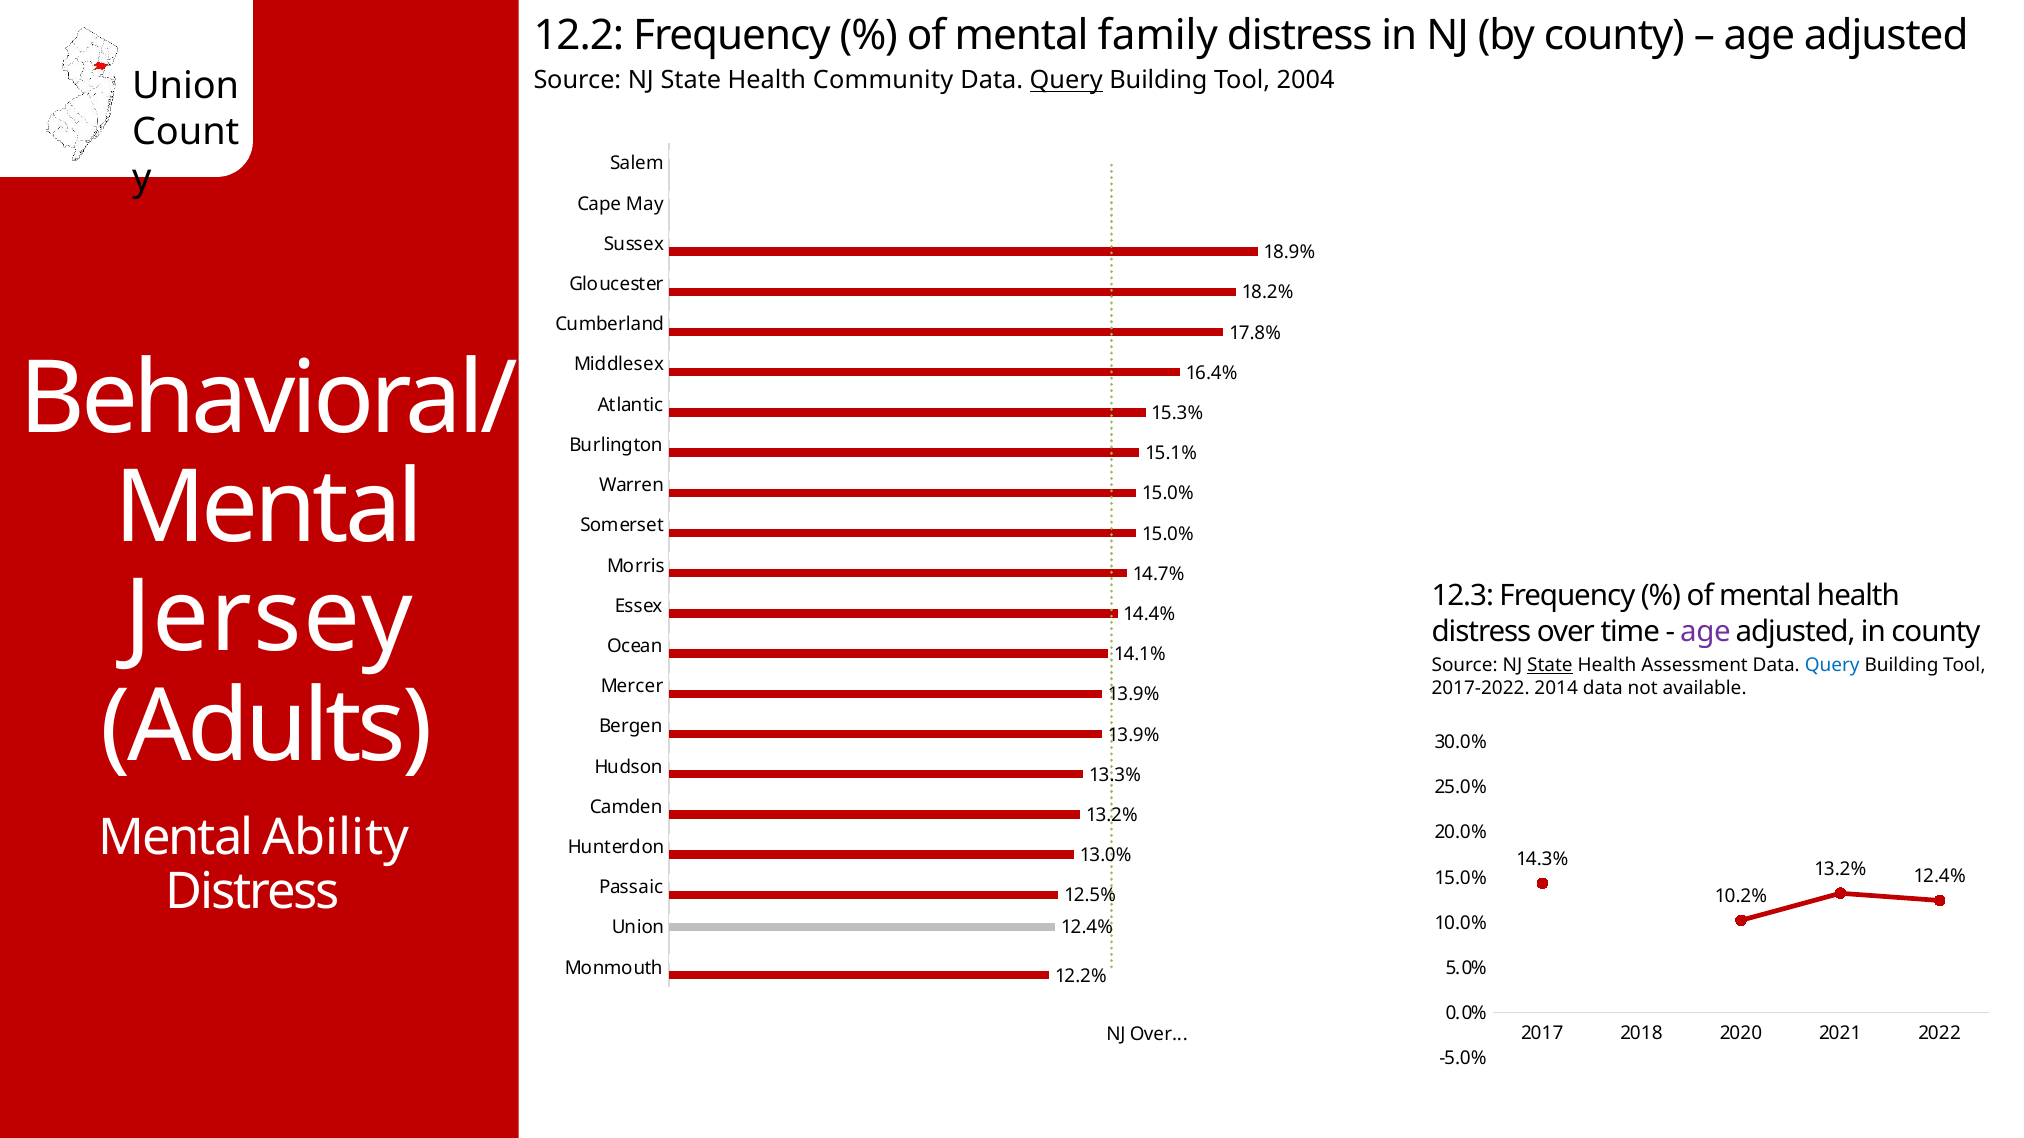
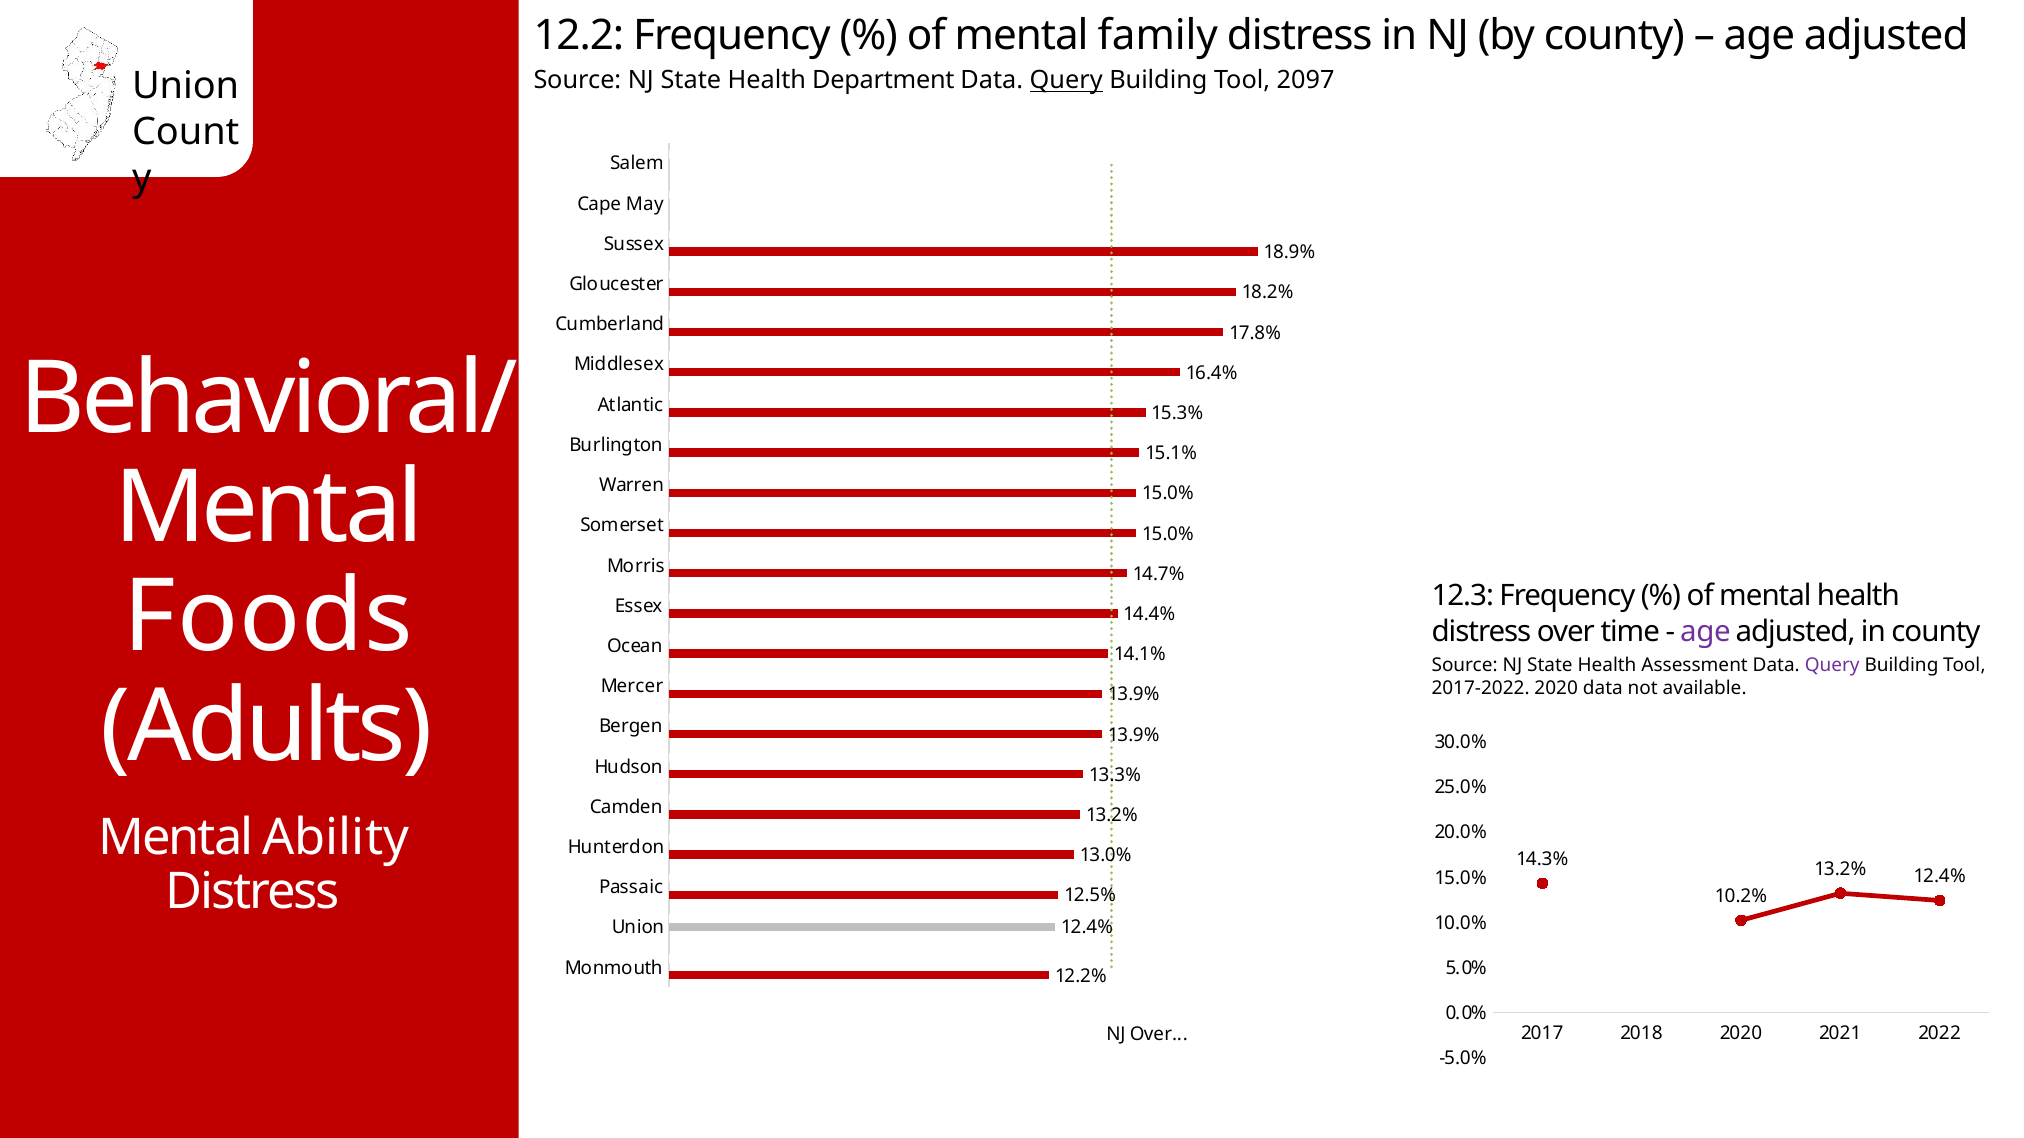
Community: Community -> Department (883, 81)
2004: 2004 -> 2097 (1306, 81)
Jersey: Jersey -> Foods (268, 618)
State underline: present -> none (1550, 665)
Query colour: blue -> purple (1832, 665)
2017-2022 2014: 2014 -> 2020 (1556, 688)
